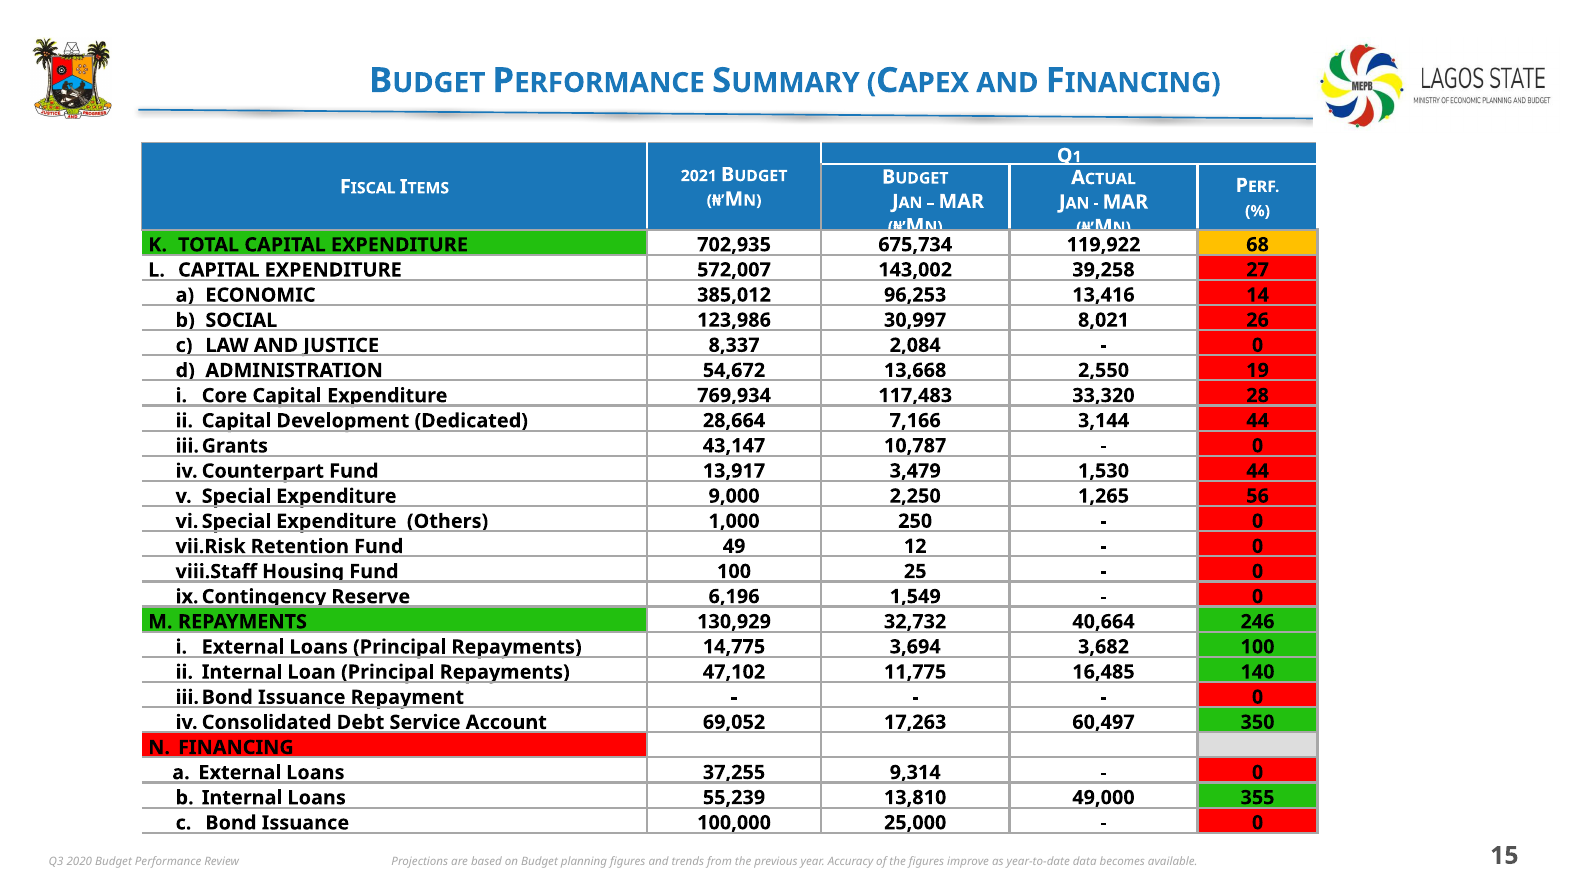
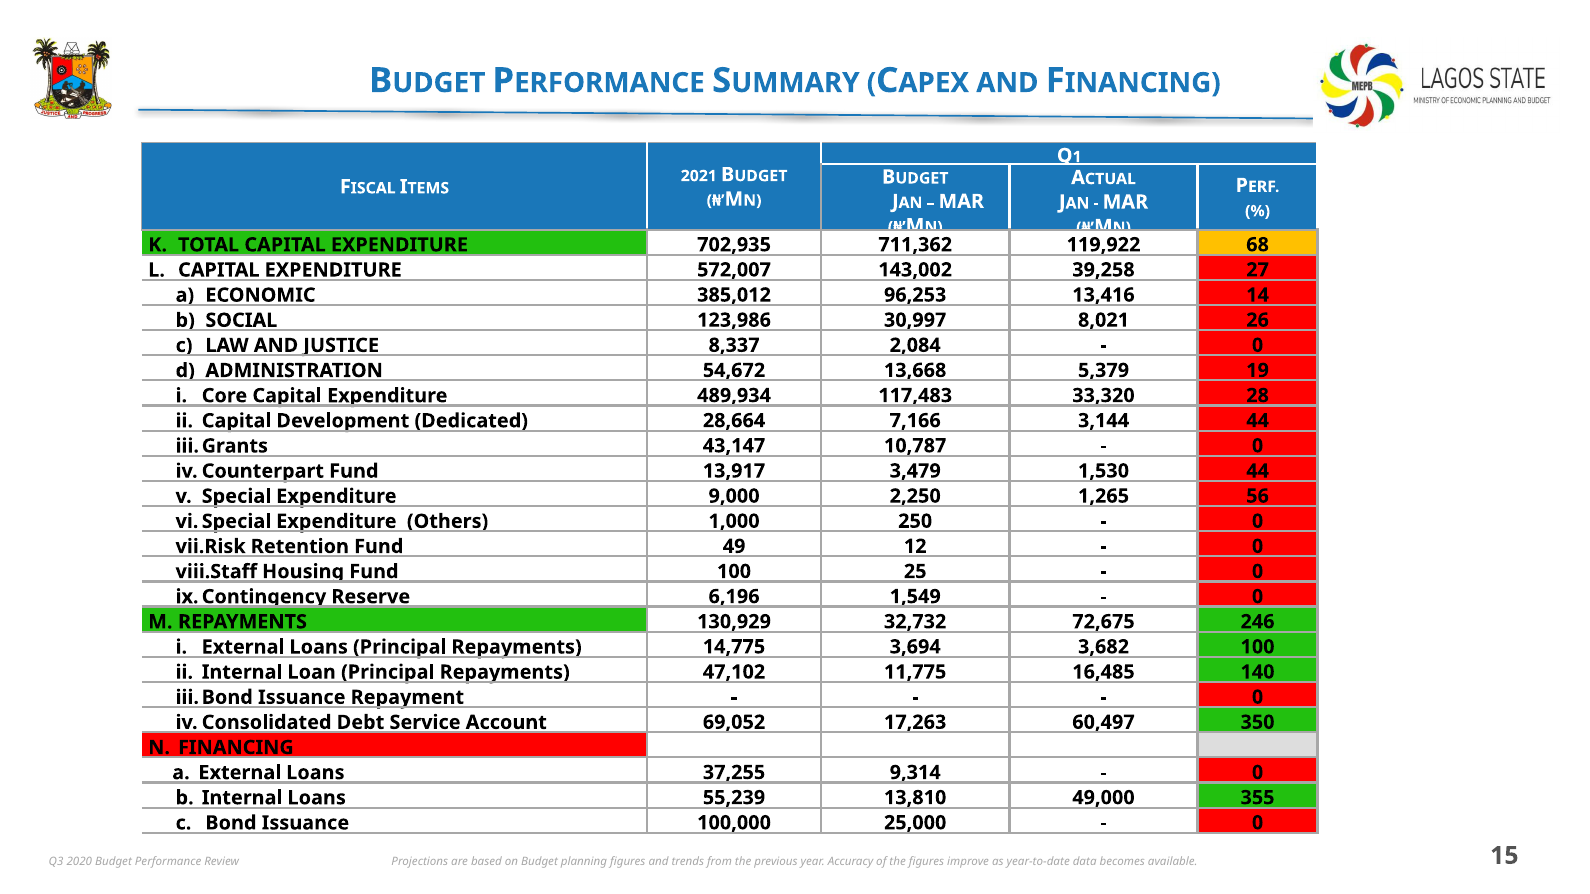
675,734: 675,734 -> 711,362 (915, 245)
2,550: 2,550 -> 5,379 (1104, 371)
769,934: 769,934 -> 489,934 (734, 396)
40,664: 40,664 -> 72,675 (1103, 622)
